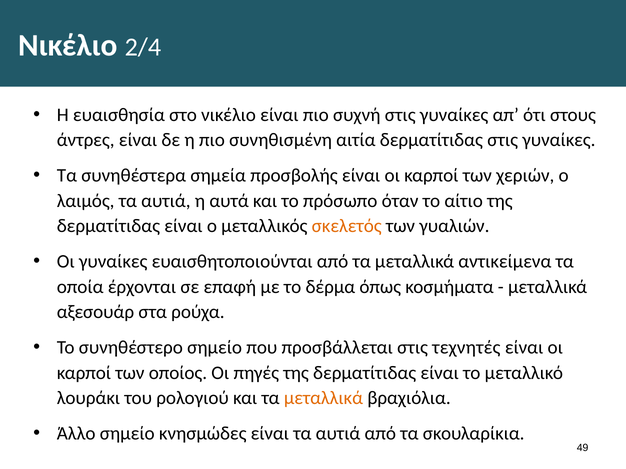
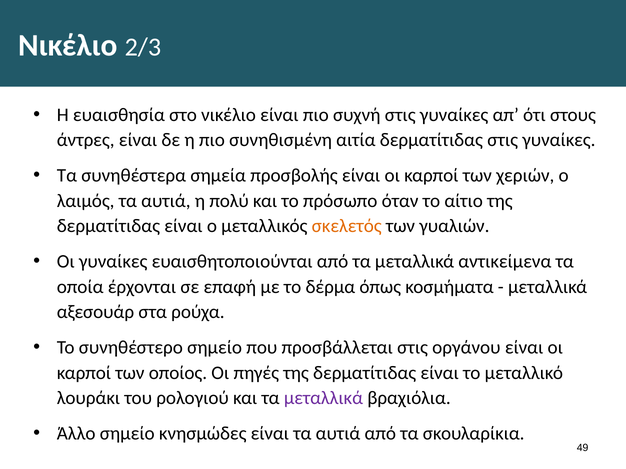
2/4: 2/4 -> 2/3 (143, 47)
αυτά: αυτά -> πολύ (229, 201)
τεχνητές: τεχνητές -> οργάνου (466, 348)
μεταλλικά colour: orange -> purple (323, 398)
